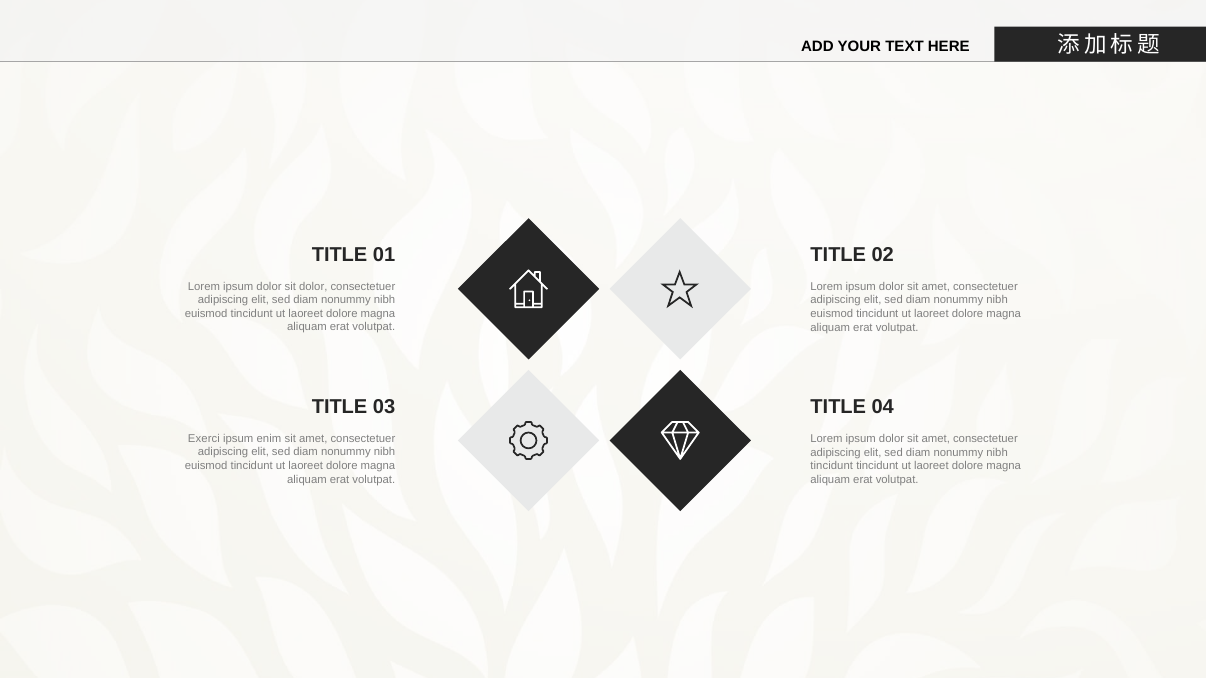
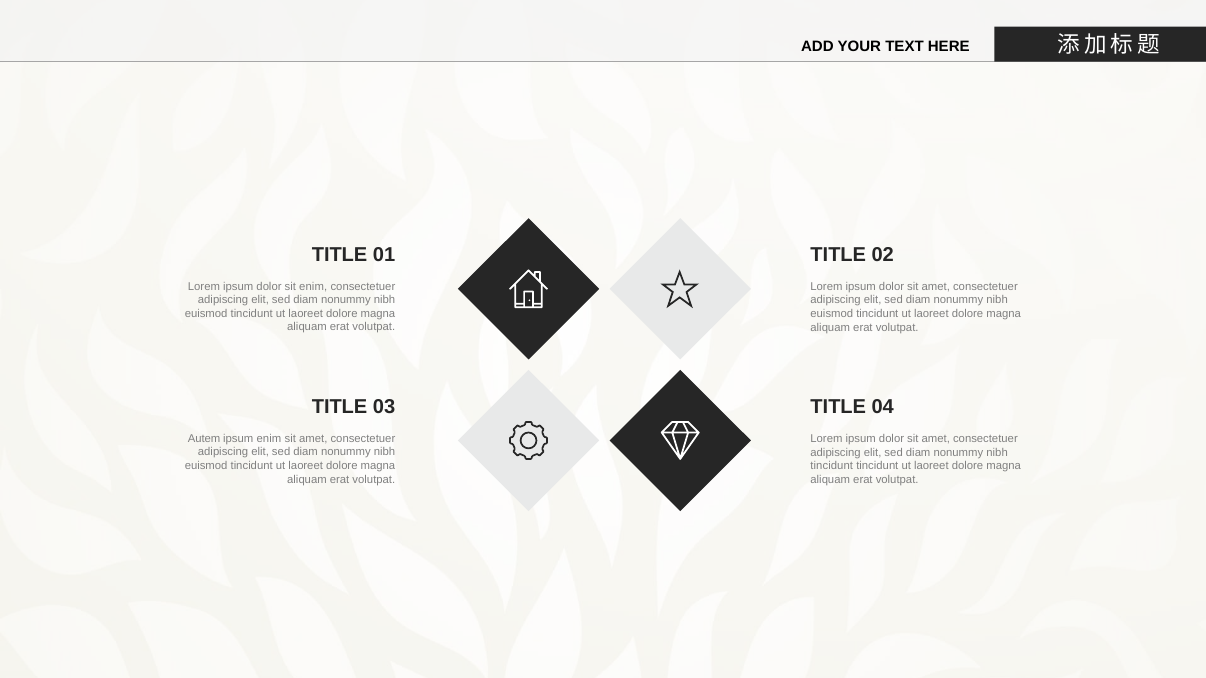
sit dolor: dolor -> enim (313, 287)
Exerci: Exerci -> Autem (204, 439)
